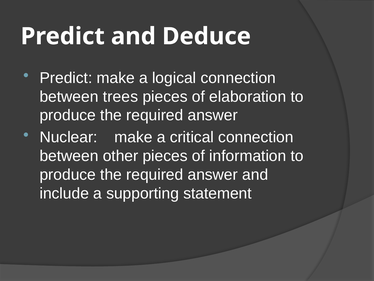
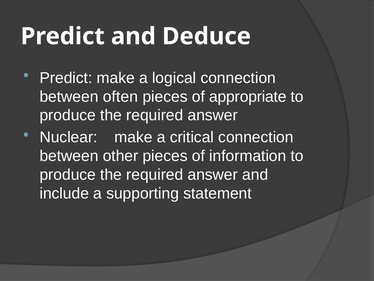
trees: trees -> often (120, 96)
elaboration: elaboration -> appropriate (248, 96)
